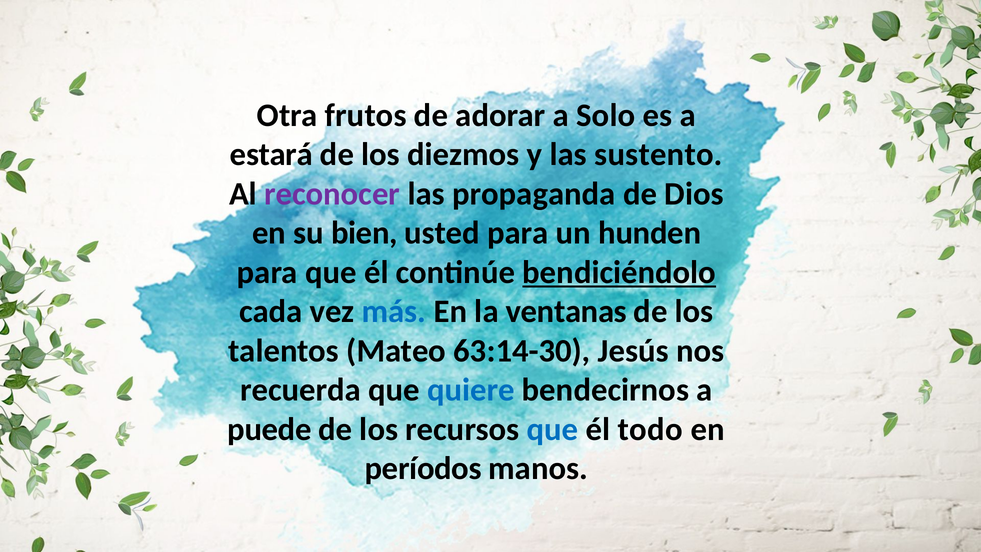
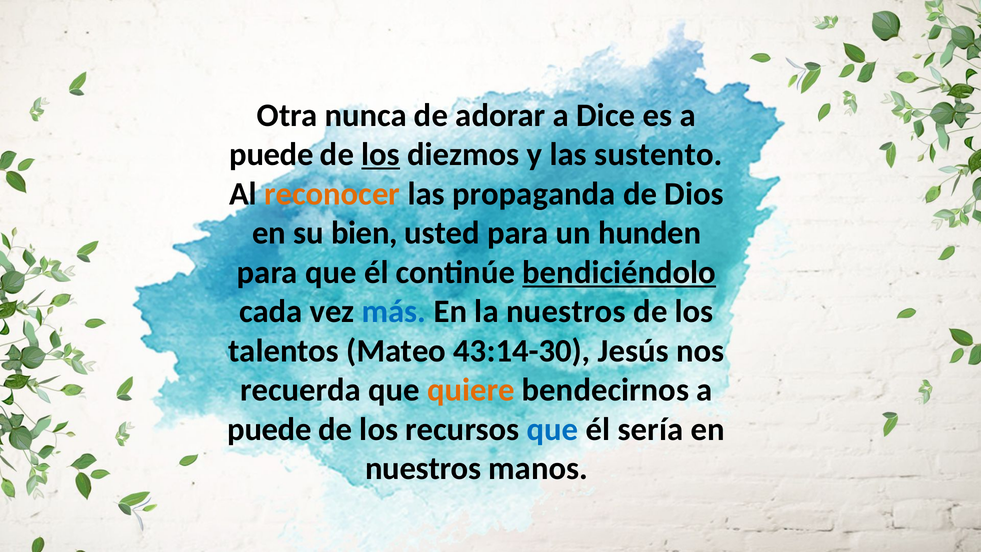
frutos: frutos -> nunca (366, 115)
Solo: Solo -> Dice (606, 115)
estará: estará -> puede (271, 154)
los underline: none -> present (381, 154)
reconocer colour: purple -> orange (332, 194)
la ventanas: ventanas -> nuestros (566, 311)
63:14-30: 63:14-30 -> 43:14-30 (522, 351)
quiere colour: blue -> orange (471, 390)
todo: todo -> sería (650, 429)
períodos: períodos -> nuestros (423, 468)
